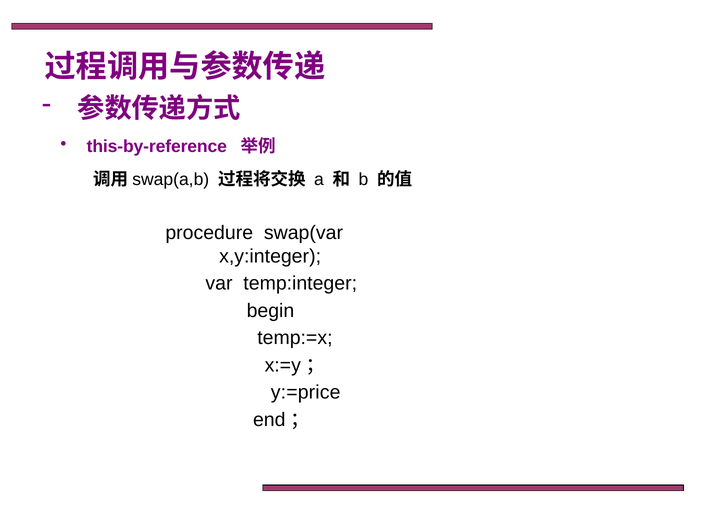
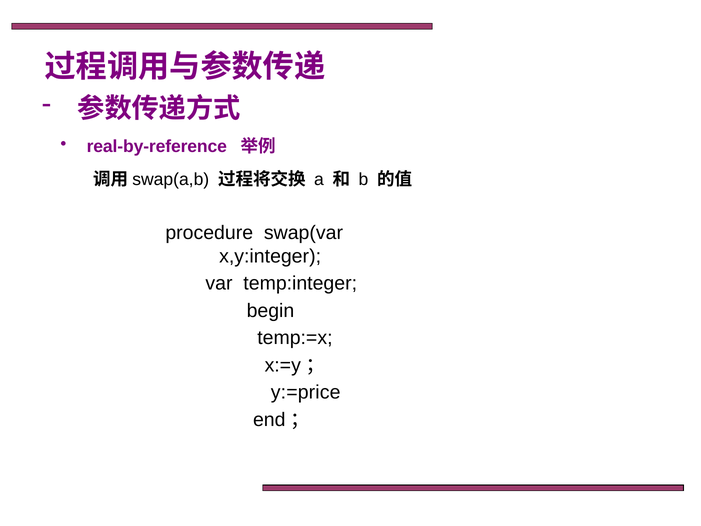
this-by-reference: this-by-reference -> real-by-reference (157, 147)
